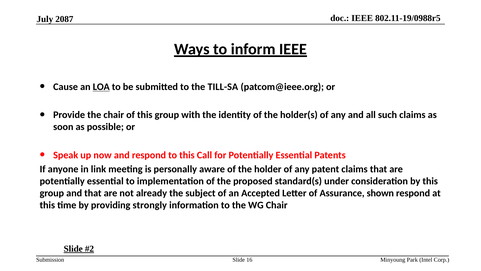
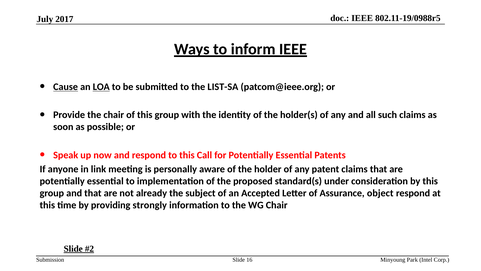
2087: 2087 -> 2017 (64, 19)
Cause underline: none -> present (66, 87)
TILL-SA: TILL-SA -> LIST-SA (223, 87)
shown: shown -> object (380, 193)
